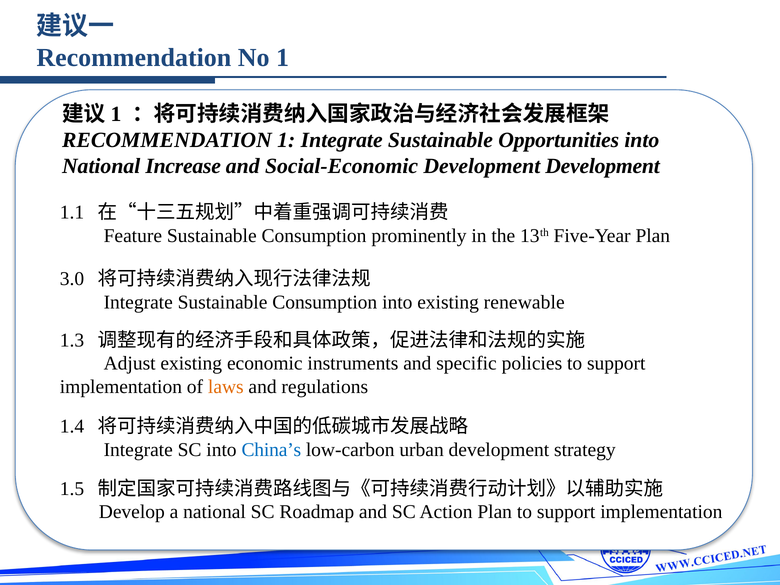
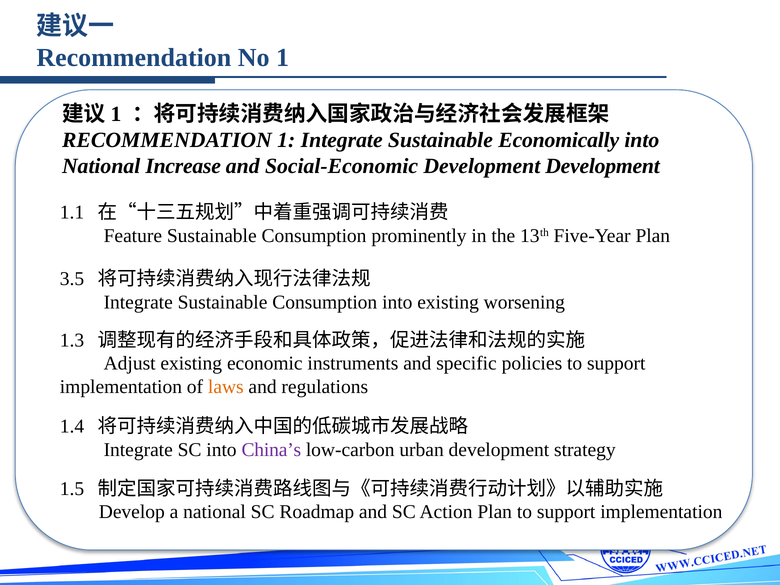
Opportunities: Opportunities -> Economically (559, 140)
3.0: 3.0 -> 3.5 (72, 279)
renewable: renewable -> worsening (524, 302)
China’s colour: blue -> purple (271, 450)
